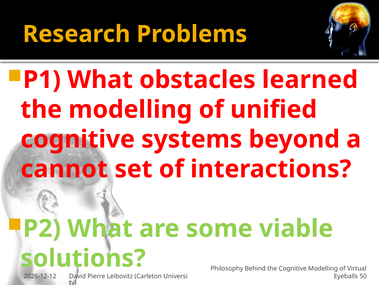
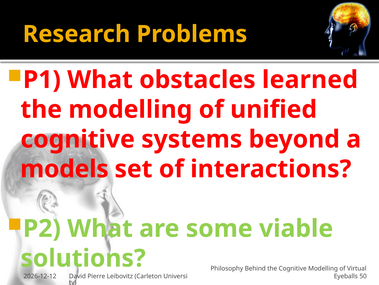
cannot: cannot -> models (64, 169)
